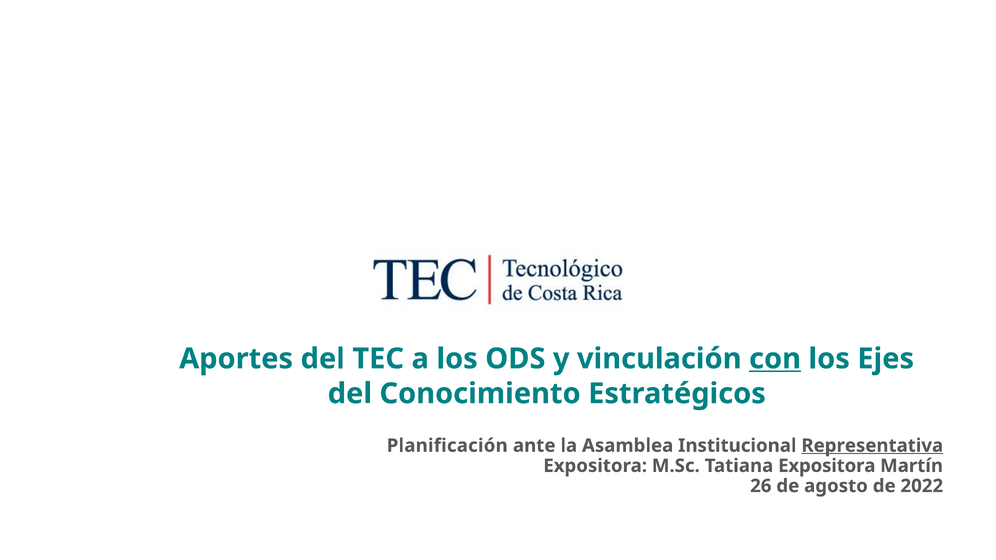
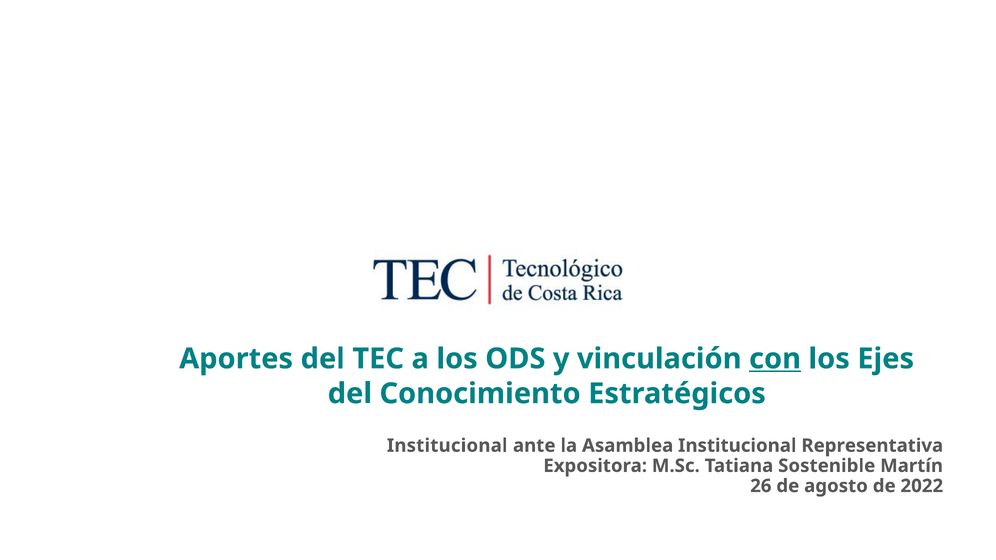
Planificación: Planificación -> Institucional (447, 446)
Representativa underline: present -> none (872, 446)
Tatiana Expositora: Expositora -> Sostenible (827, 466)
